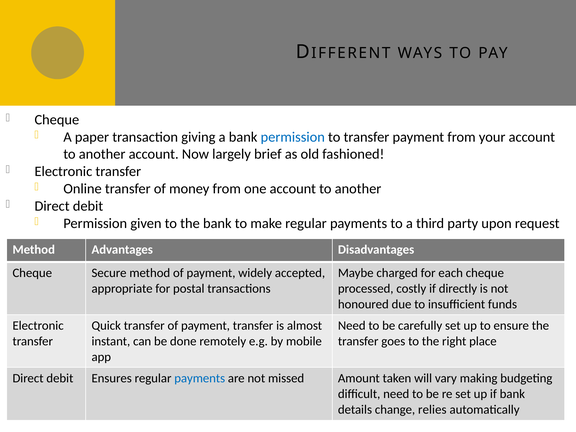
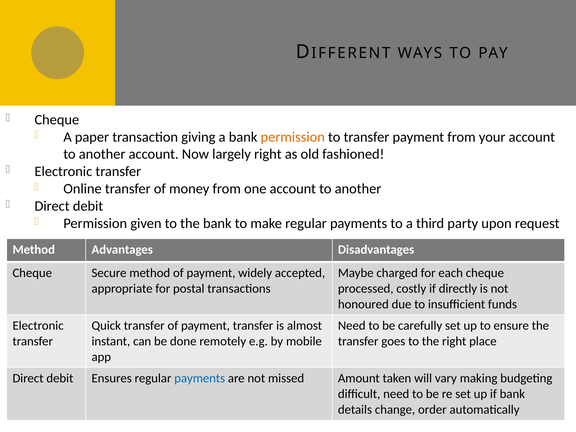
permission colour: blue -> orange (293, 137)
largely brief: brief -> right (268, 154)
relies: relies -> order (432, 410)
